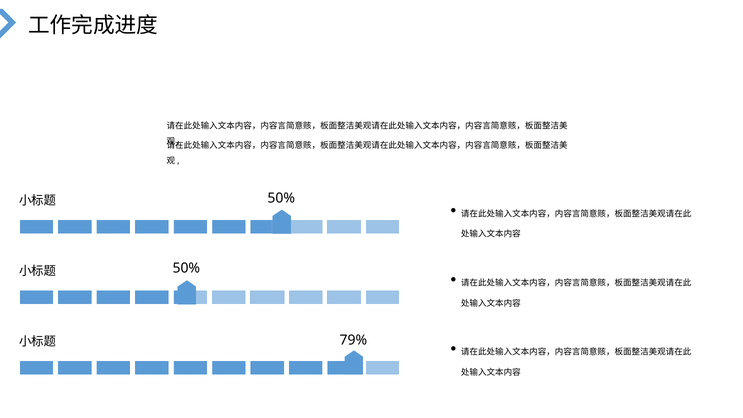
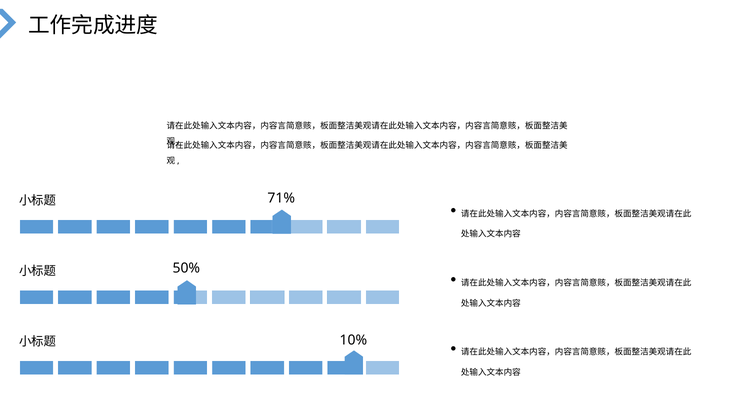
50%: 50% -> 71% (281, 198)
79%: 79% -> 10% (353, 340)
